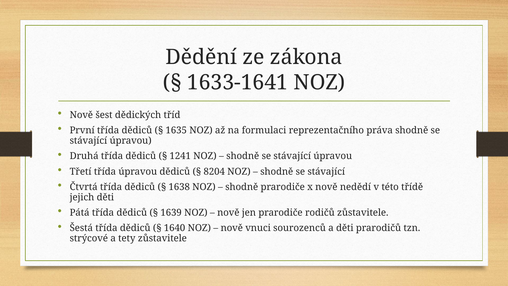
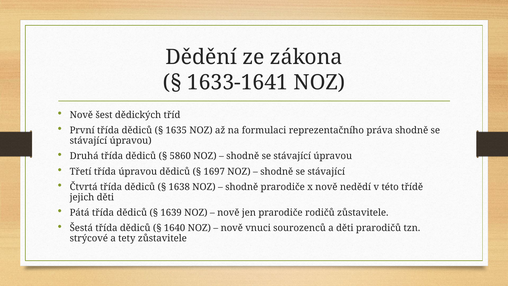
1241: 1241 -> 5860 (180, 156)
8204: 8204 -> 1697 (214, 171)
